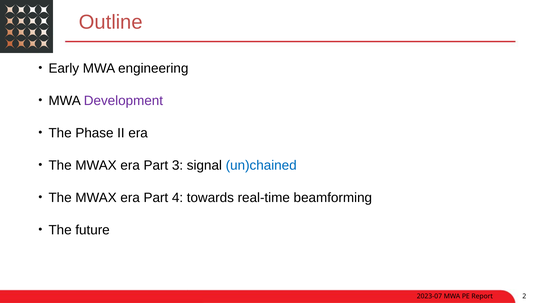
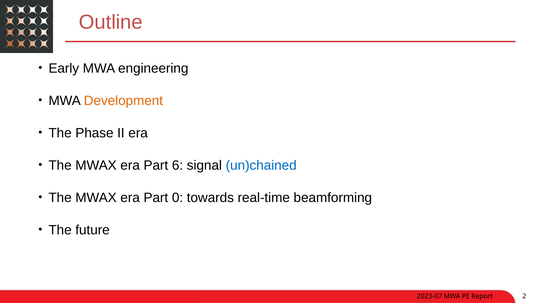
Development colour: purple -> orange (123, 101)
3: 3 -> 6 (178, 165)
4: 4 -> 0 (178, 197)
